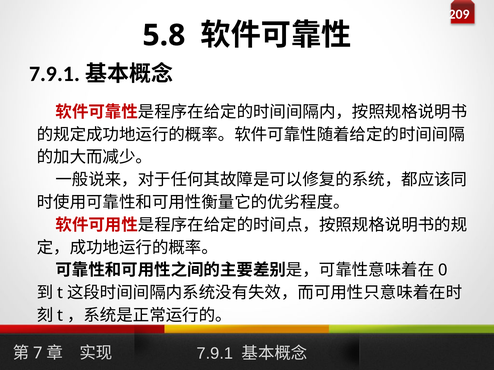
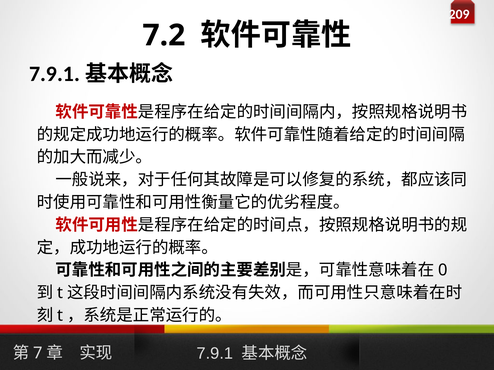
5.8: 5.8 -> 7.2 (164, 35)
